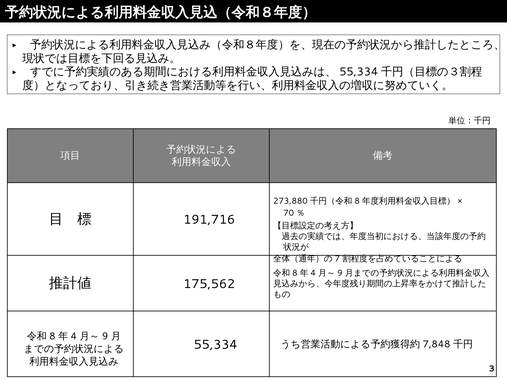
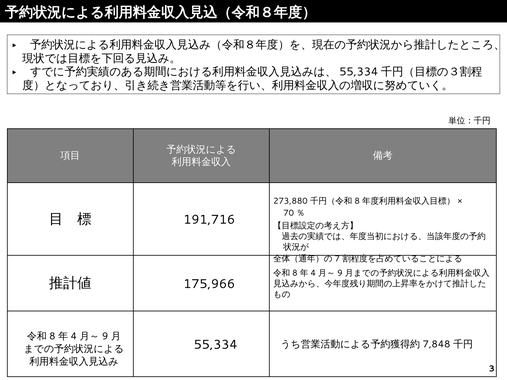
175,562: 175,562 -> 175,966 (209, 284)
